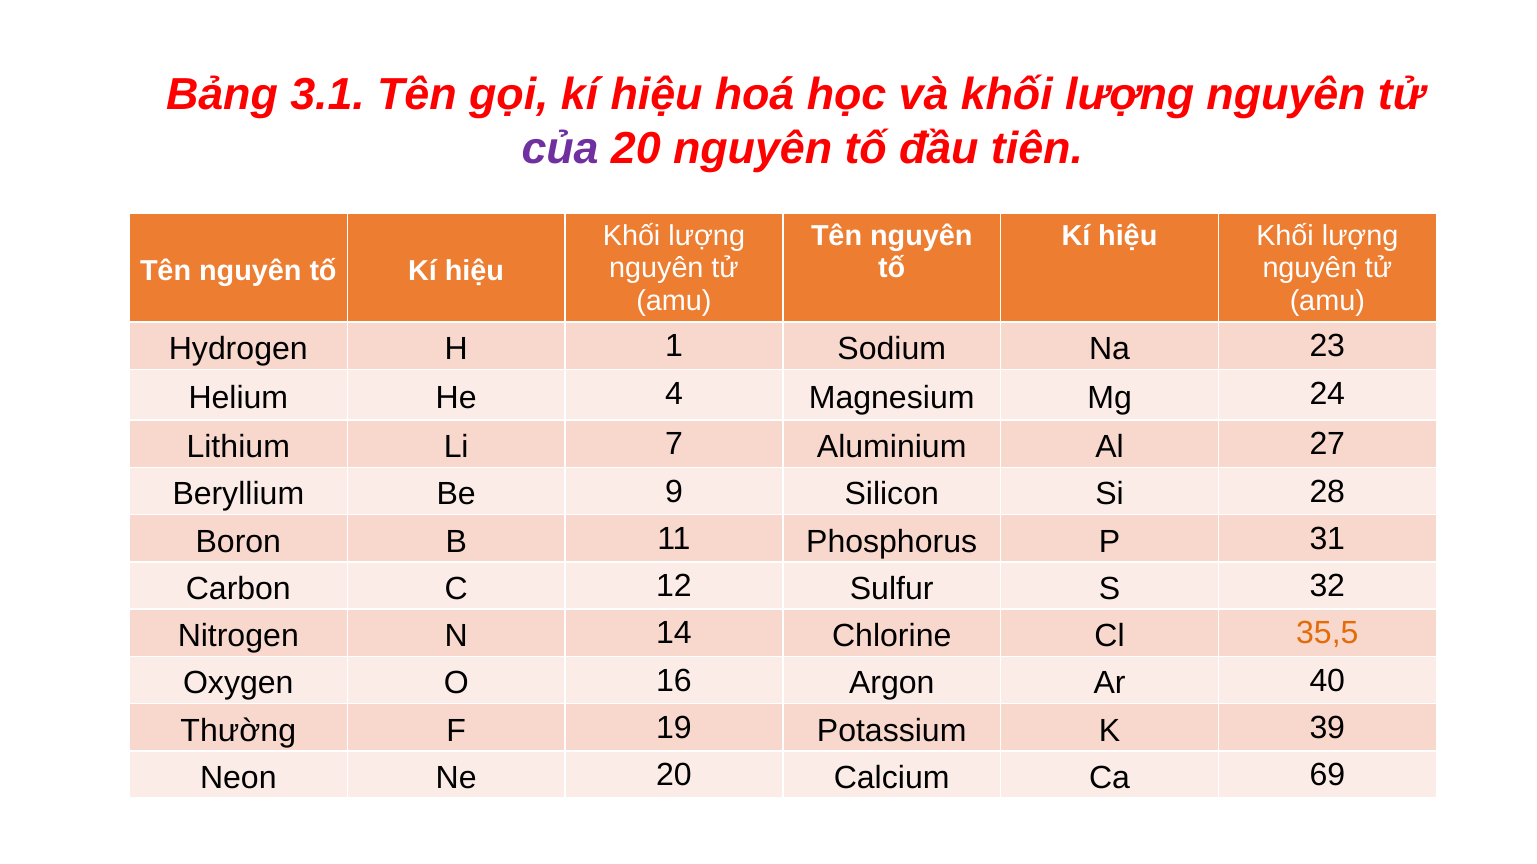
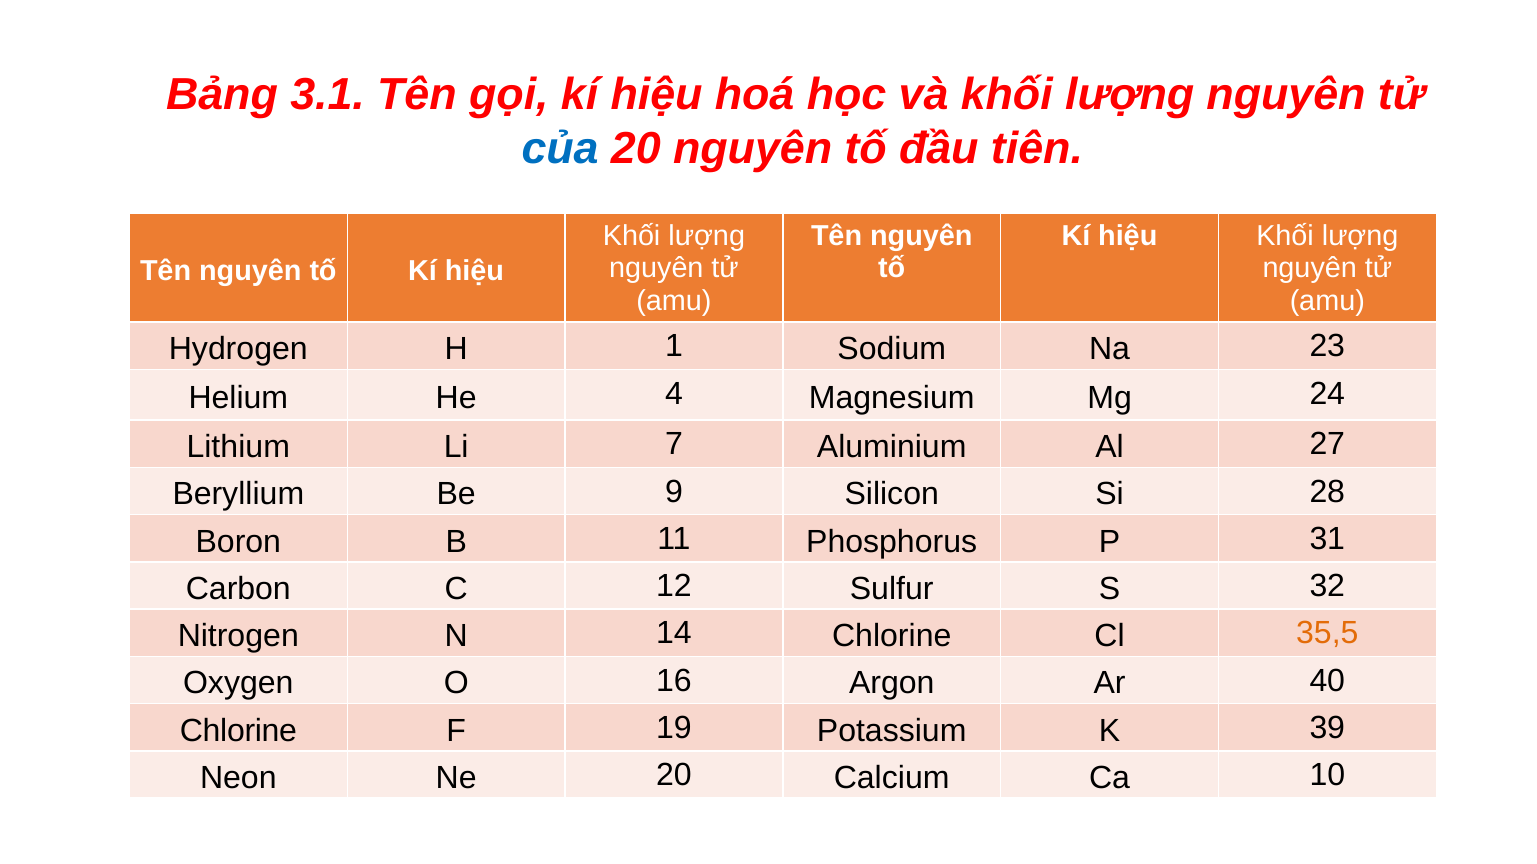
của colour: purple -> blue (560, 149)
Thường: Thường -> Chlorine (238, 731)
69: 69 -> 10 (1327, 776)
